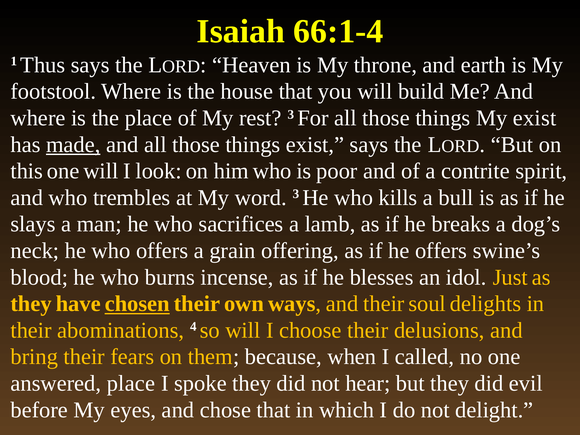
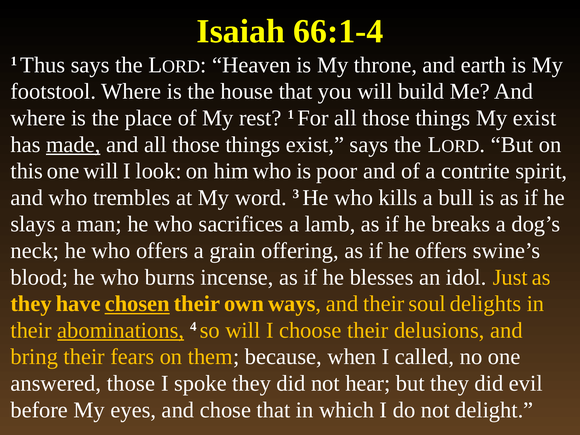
rest 3: 3 -> 1 (291, 114)
abominations underline: none -> present (121, 330)
answered place: place -> those (131, 383)
